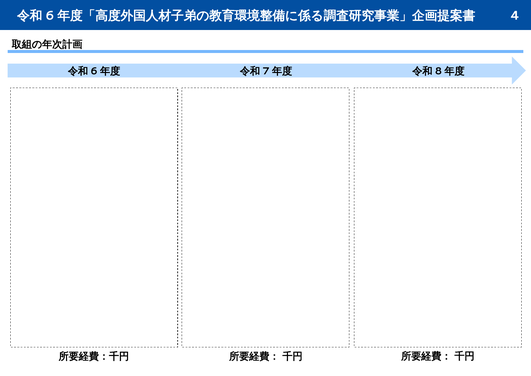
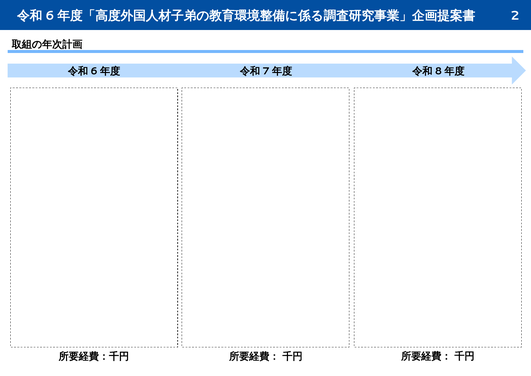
4: 4 -> 2 (515, 16)
